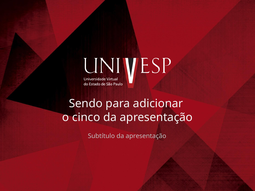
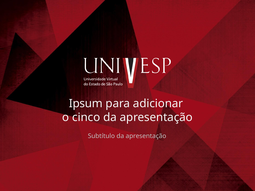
Sendo: Sendo -> Ipsum (86, 104)
